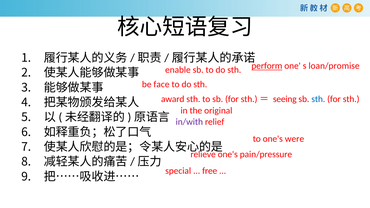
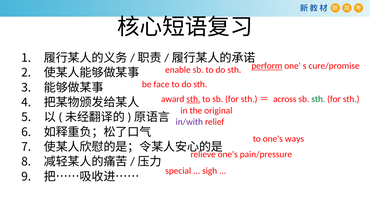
loan/promise: loan/promise -> cure/promise (334, 66)
sth underline: none -> present (193, 99)
seeing: seeing -> across (285, 99)
sth colour: blue -> green (318, 99)
were: were -> ways (294, 139)
free: free -> sigh (210, 171)
